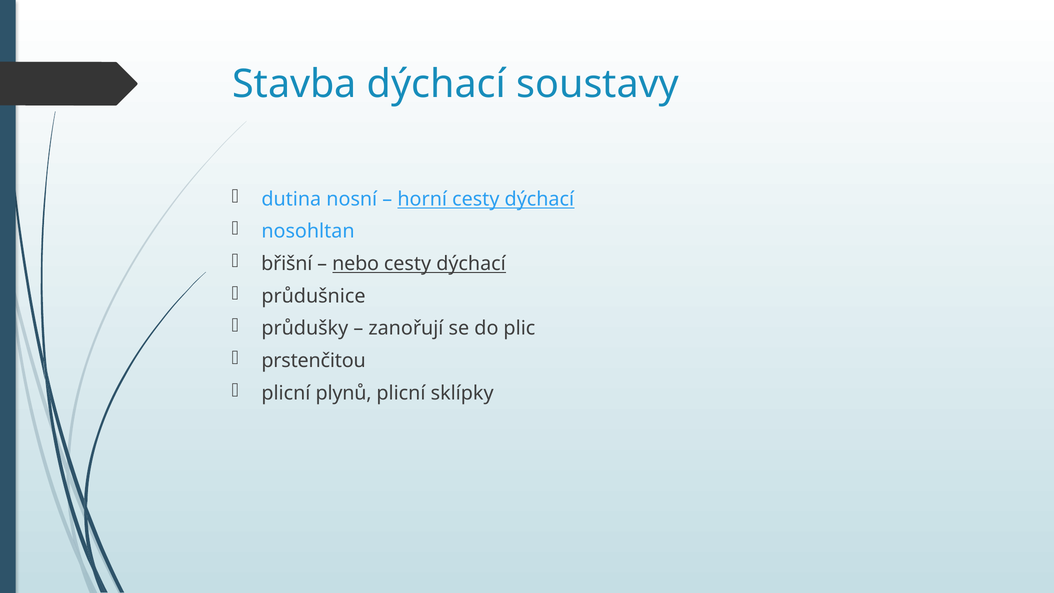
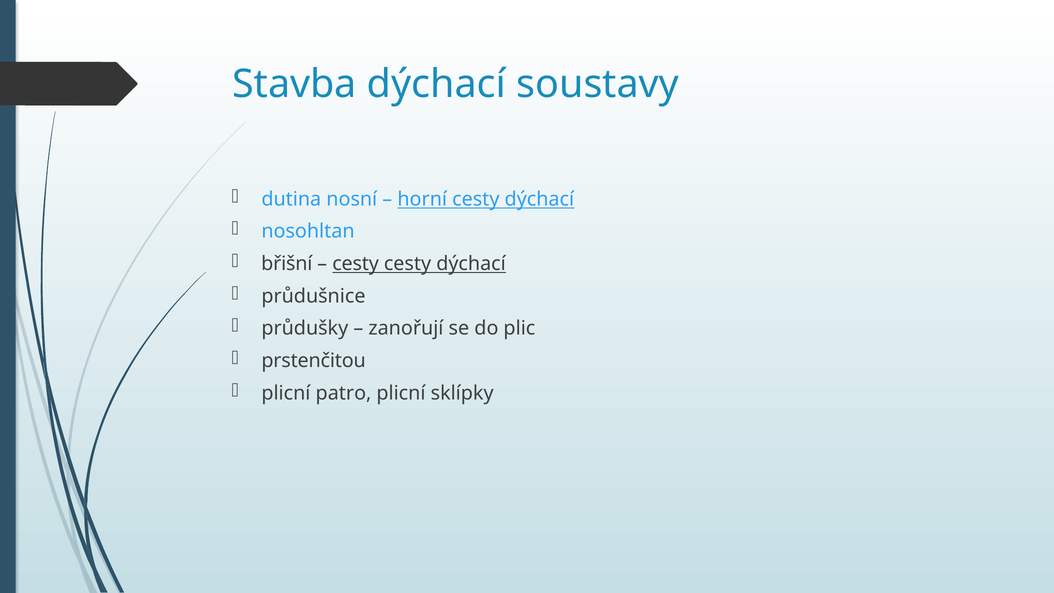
nebo: nebo -> cesty (356, 264)
plynů: plynů -> patro (344, 393)
